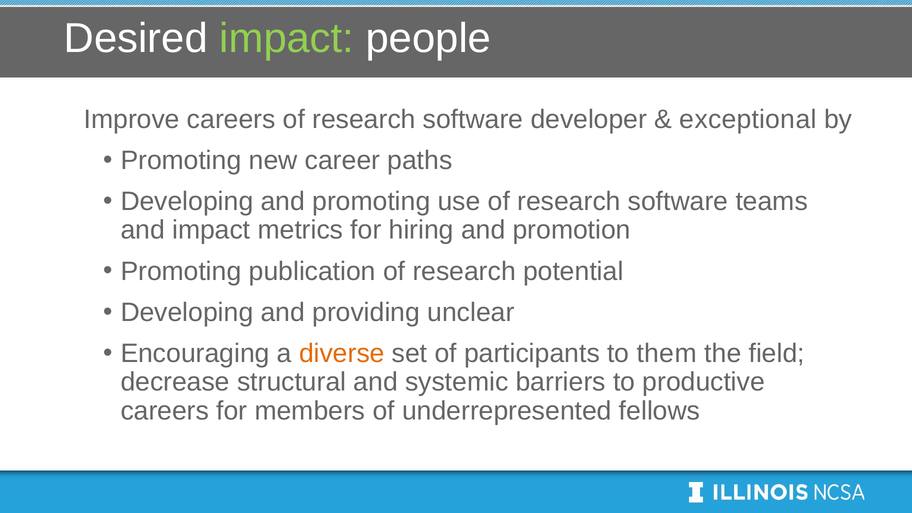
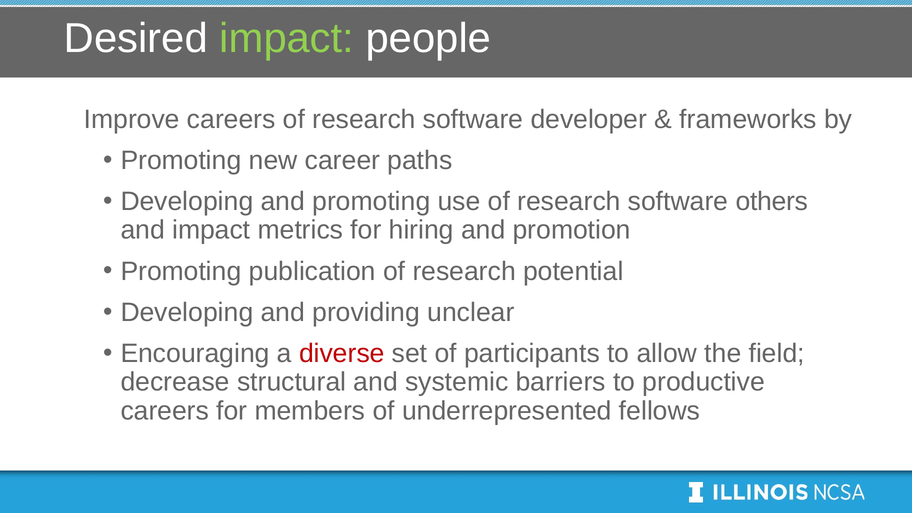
exceptional: exceptional -> frameworks (748, 119)
teams: teams -> others (772, 201)
diverse colour: orange -> red (342, 353)
them: them -> allow (667, 353)
